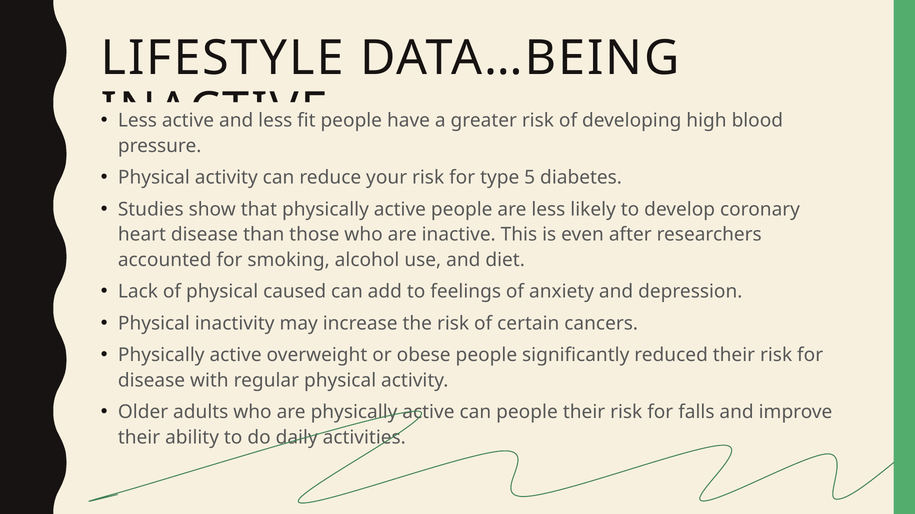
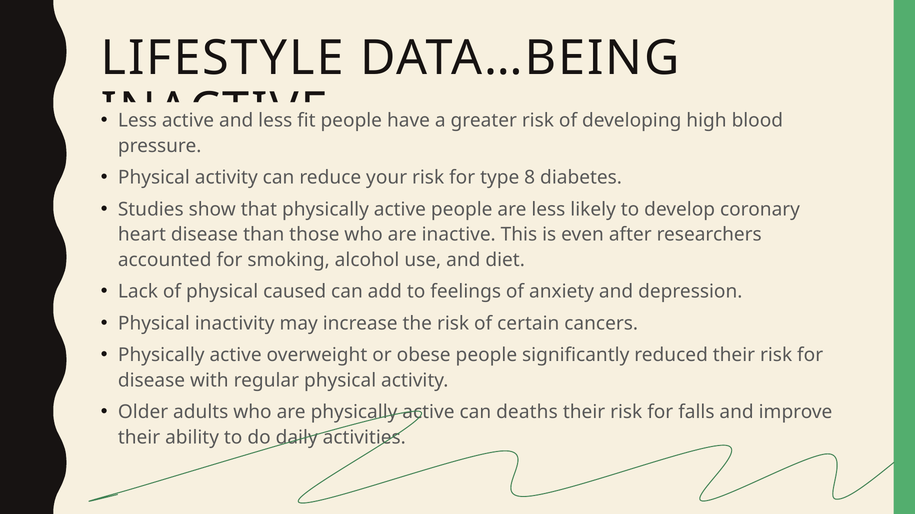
5: 5 -> 8 (530, 178)
can people: people -> deaths (527, 413)
